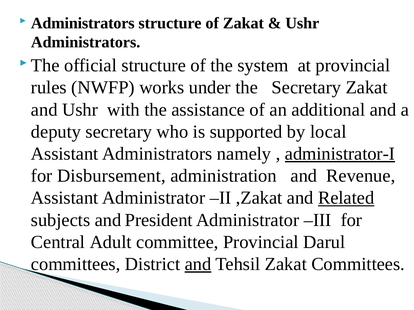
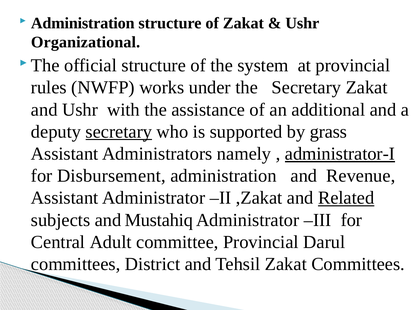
Administrators: Administrators -> Administration (83, 23)
Administrators: Administrators -> Organizational (86, 42)
secretary underline: none -> present (119, 132)
local: local -> grass (328, 132)
President: President -> Mustahiq (159, 220)
and underline: present -> none (198, 265)
